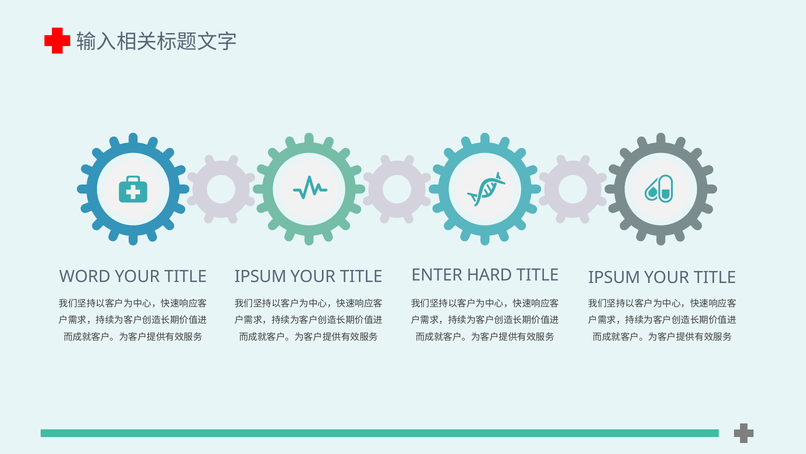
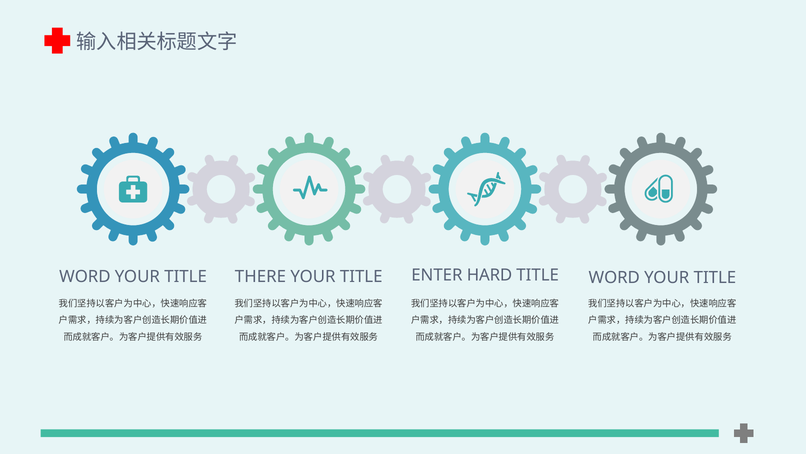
IPSUM: IPSUM -> THERE (260, 276)
IPSUM: IPSUM -> WORD (614, 277)
